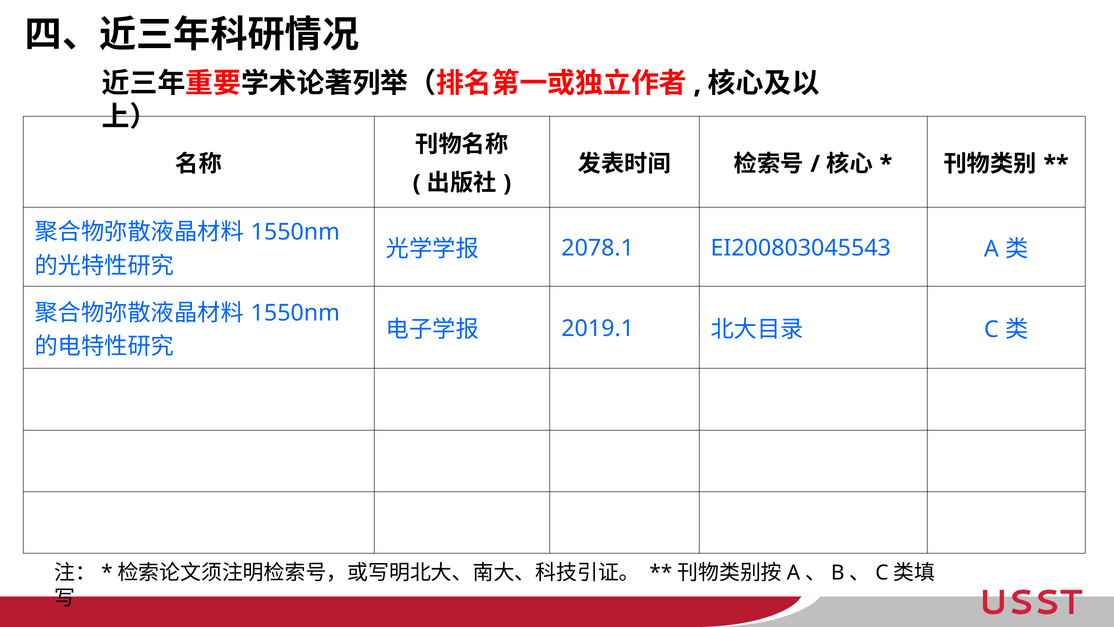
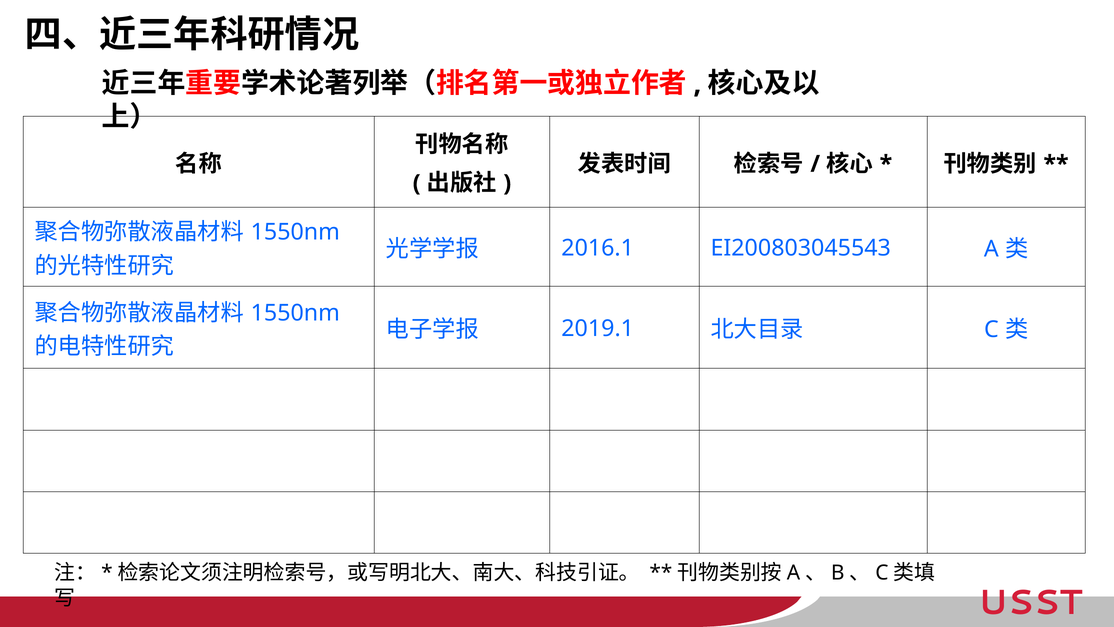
2078.1: 2078.1 -> 2016.1 (598, 248)
